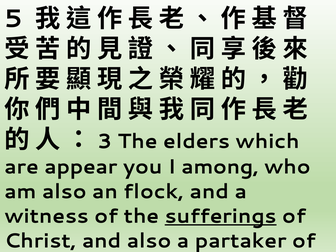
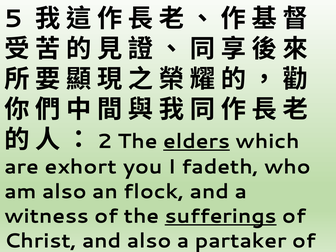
3: 3 -> 2 (105, 141)
elders underline: none -> present (197, 141)
appear: appear -> exhort (81, 167)
among: among -> fadeth (220, 167)
